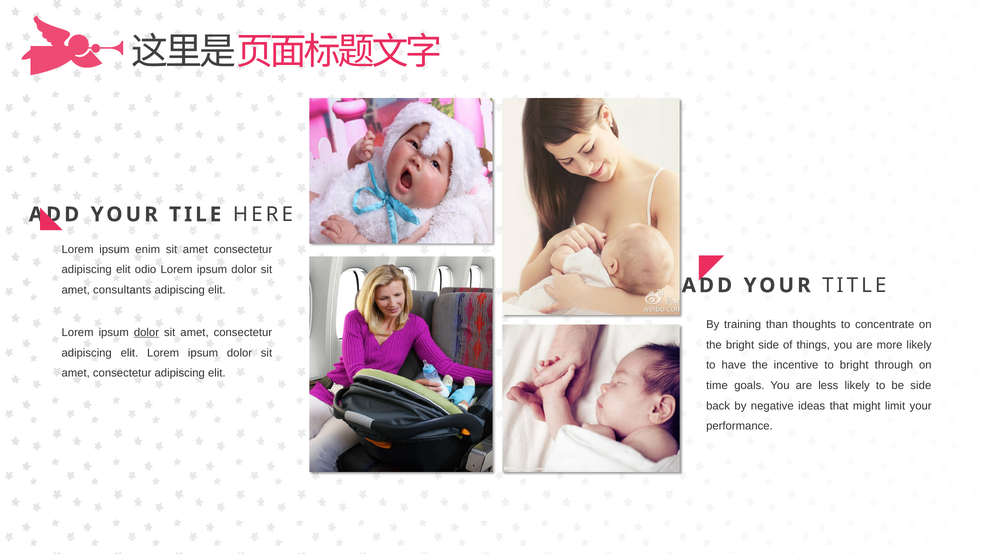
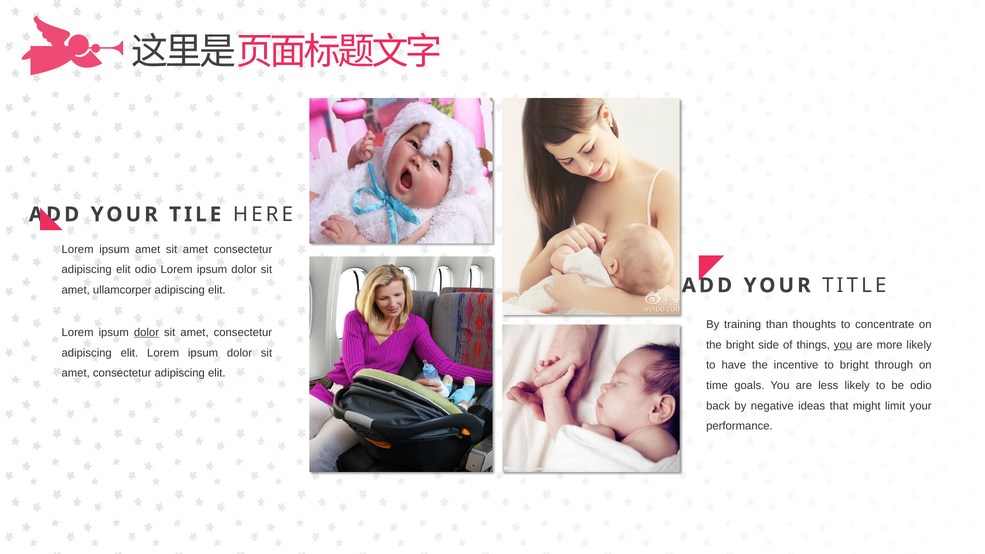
ipsum enim: enim -> amet (148, 249)
consultants: consultants -> ullamcorper (122, 290)
you underline: none -> present (843, 345)
be side: side -> odio (921, 386)
